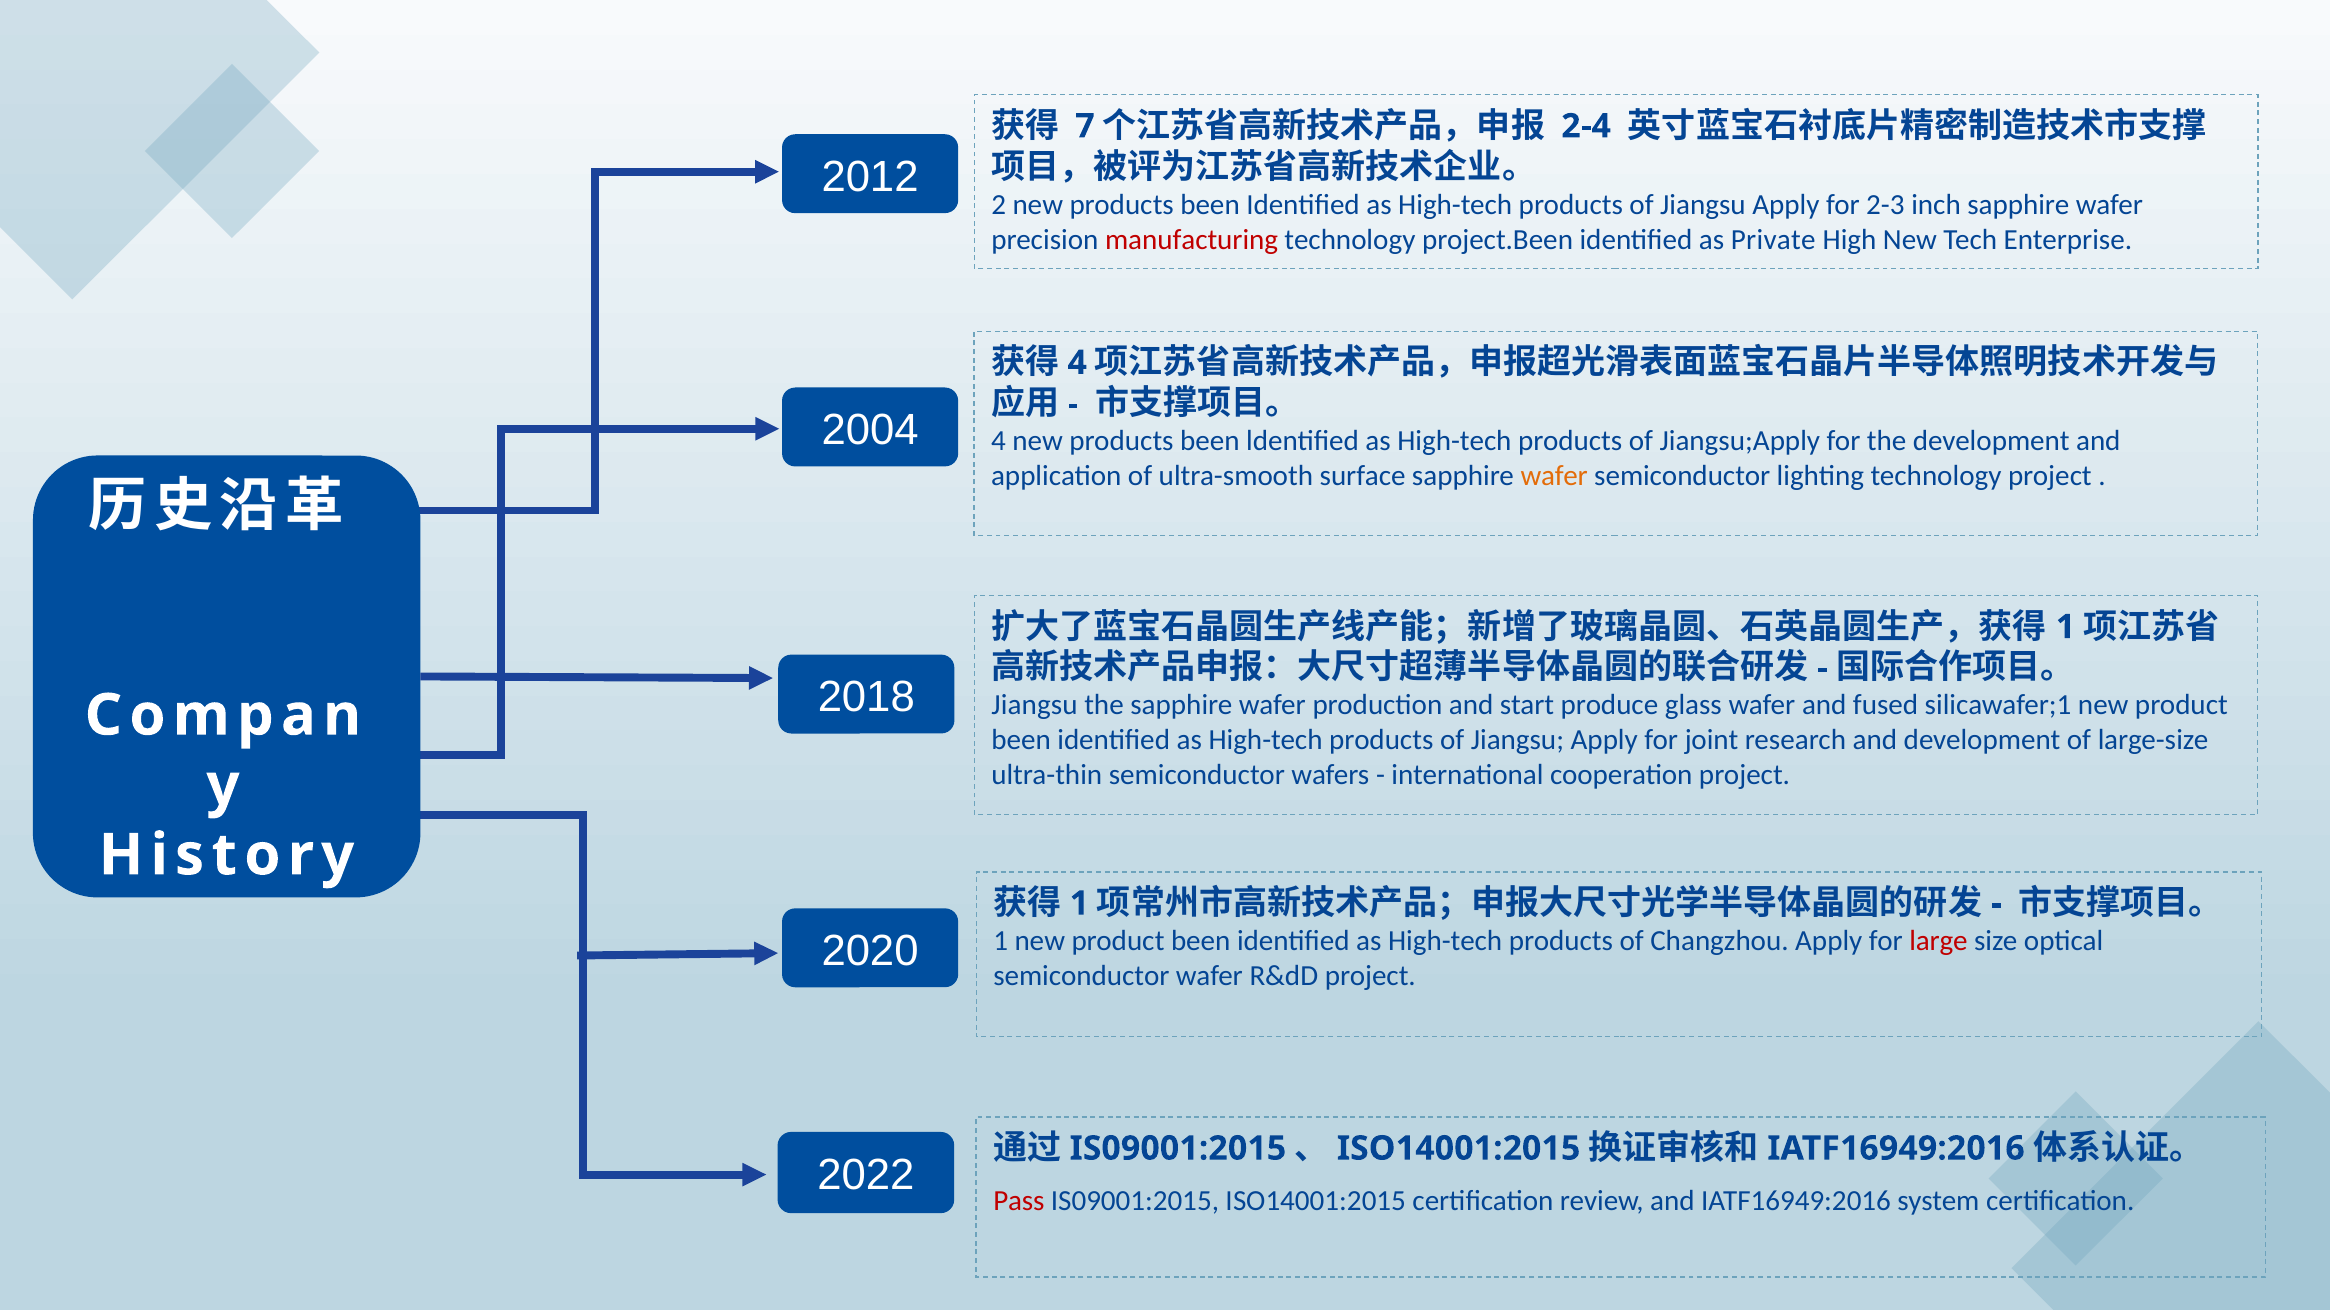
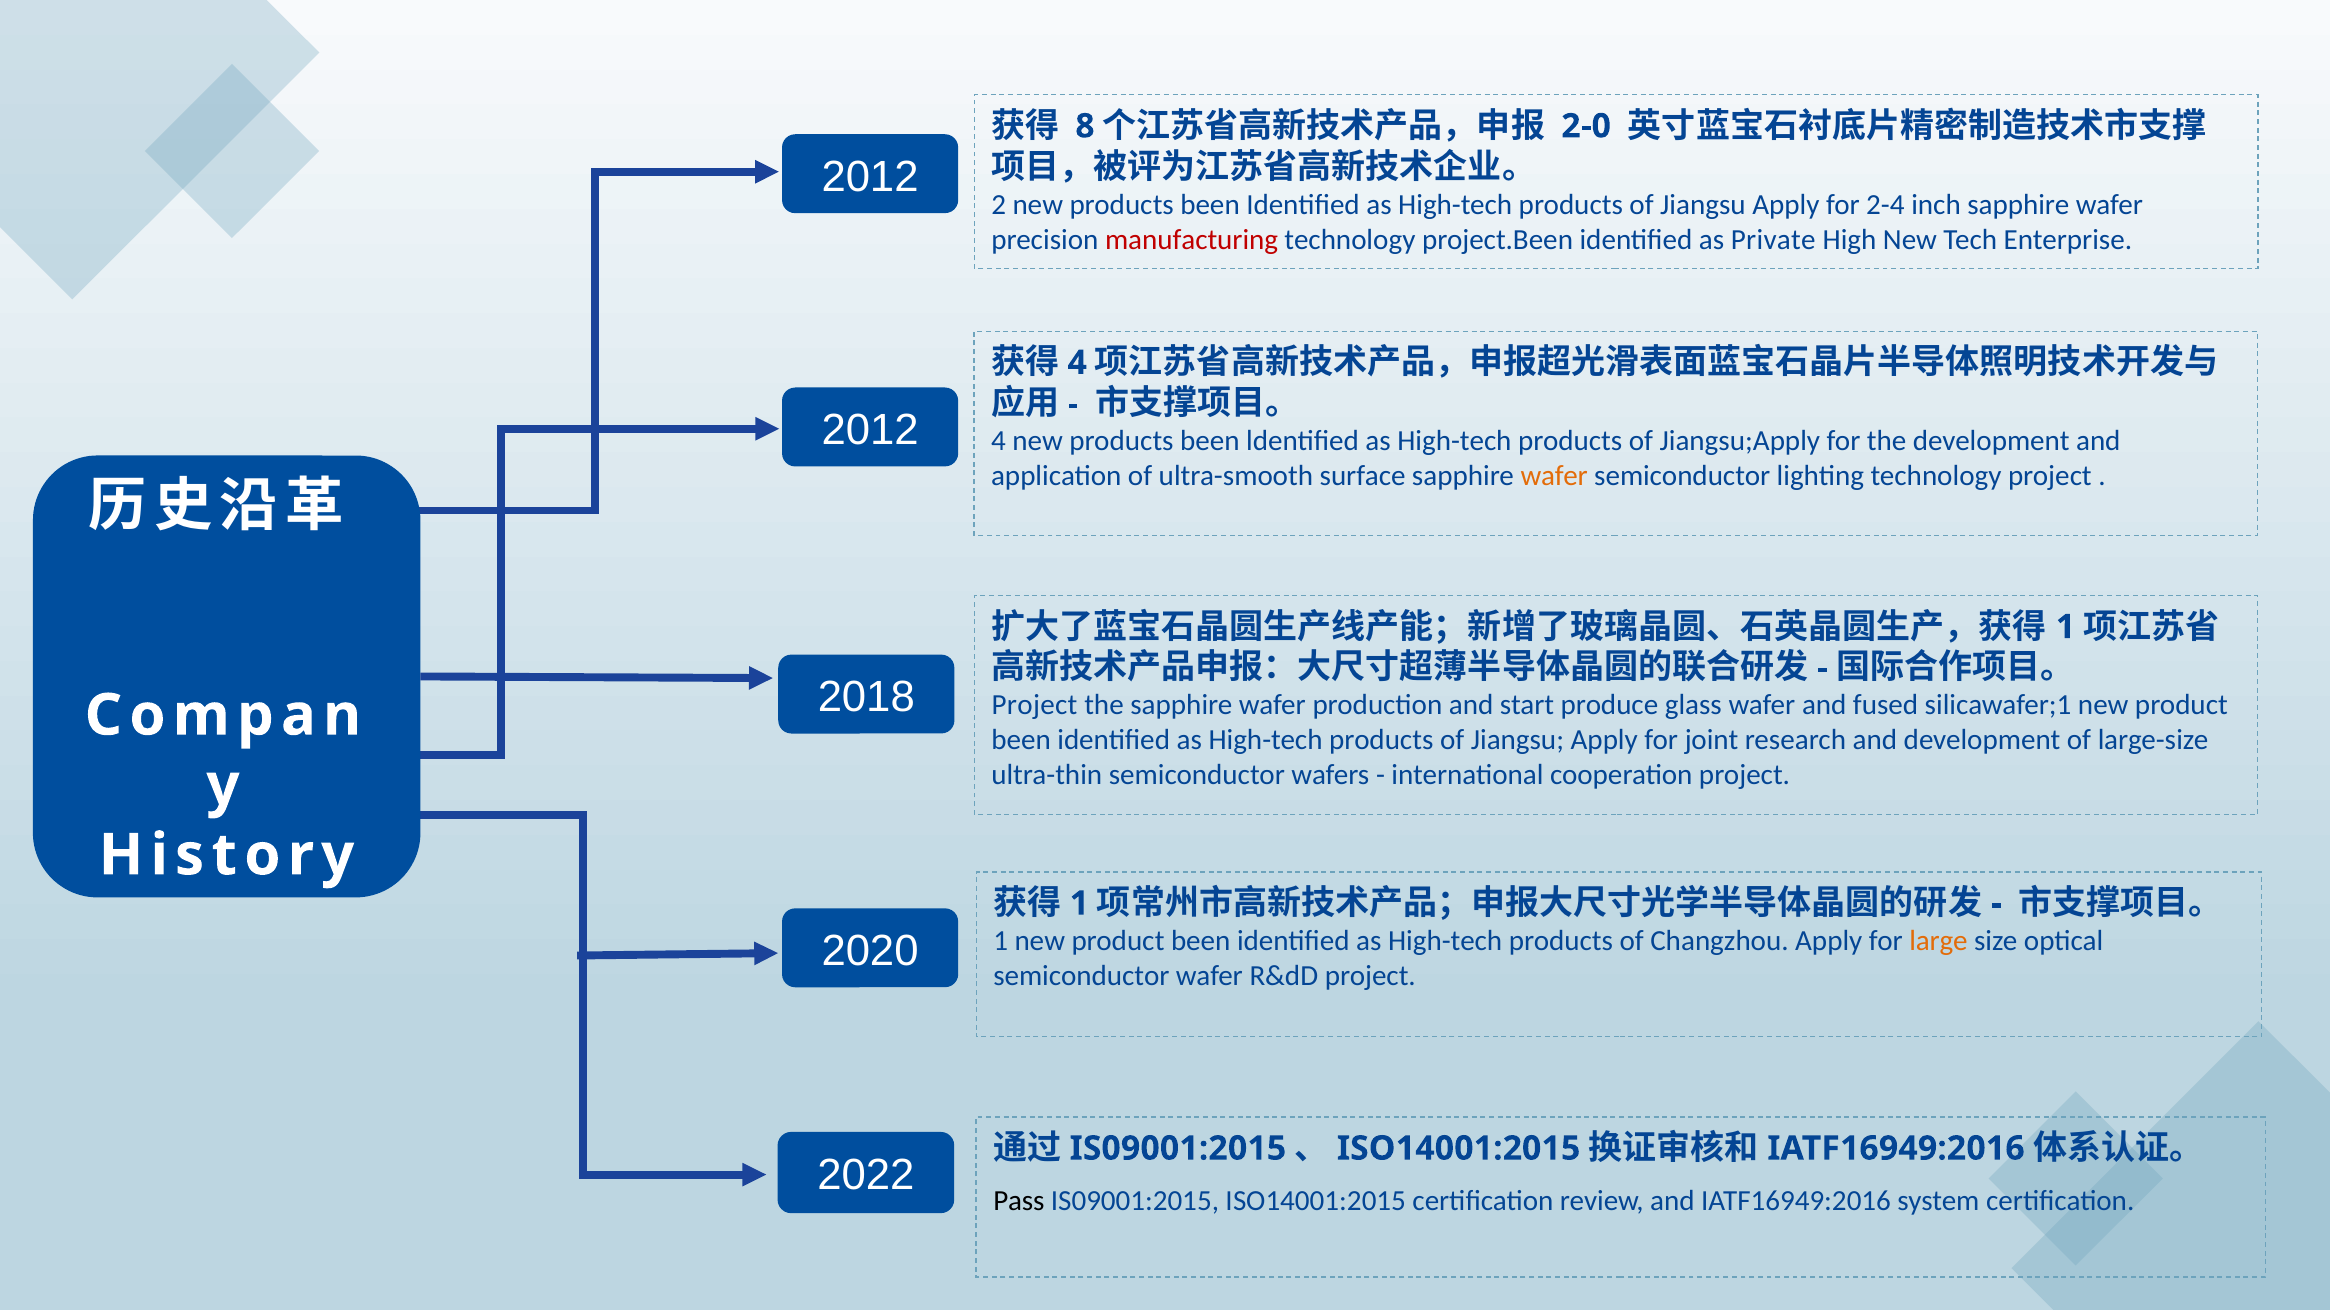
7: 7 -> 8 (1085, 126)
2-4: 2-4 -> 2-0 (1586, 126)
2-3: 2-3 -> 2-4 (1885, 205)
2004: 2004 -> 2012 (870, 430)
Jiangsu: Jiangsu -> Project (1034, 706)
large colour: red -> orange (1938, 941)
Pass colour: red -> black (1019, 1201)
